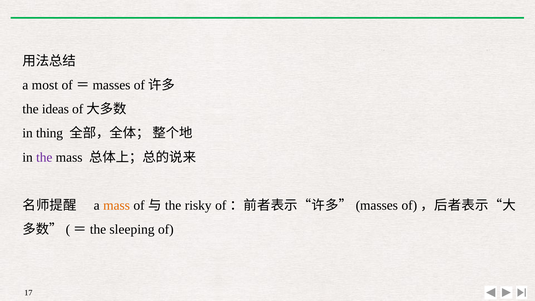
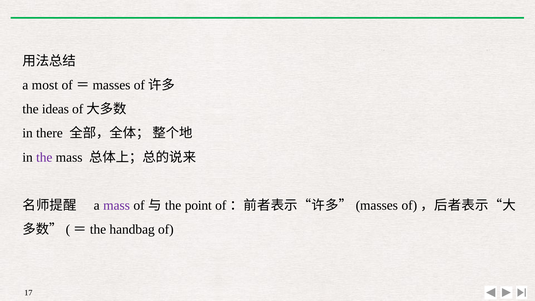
thing: thing -> there (49, 133)
mass colour: orange -> purple (117, 205)
risky: risky -> point (198, 205)
sleeping: sleeping -> handbag (132, 229)
